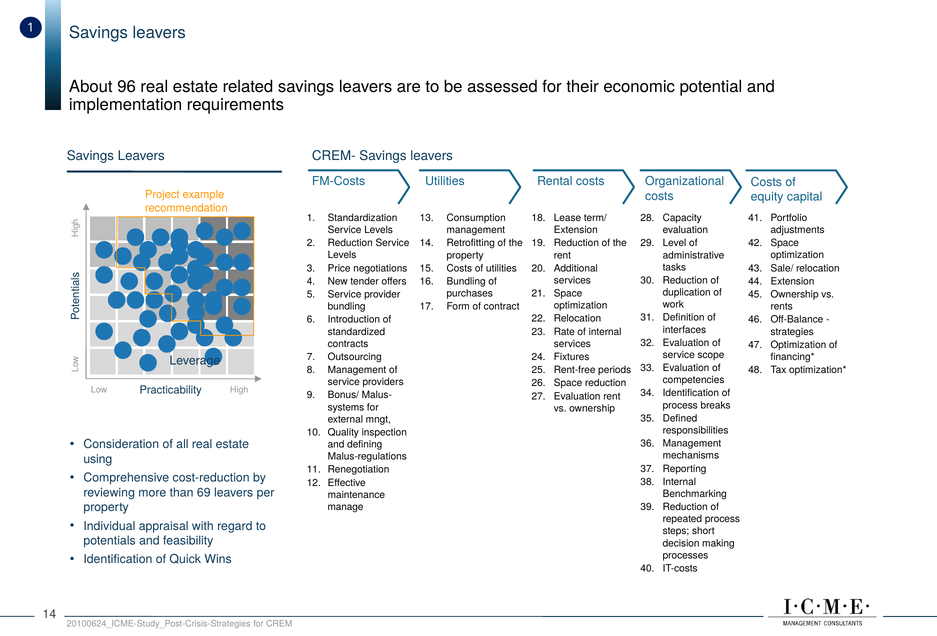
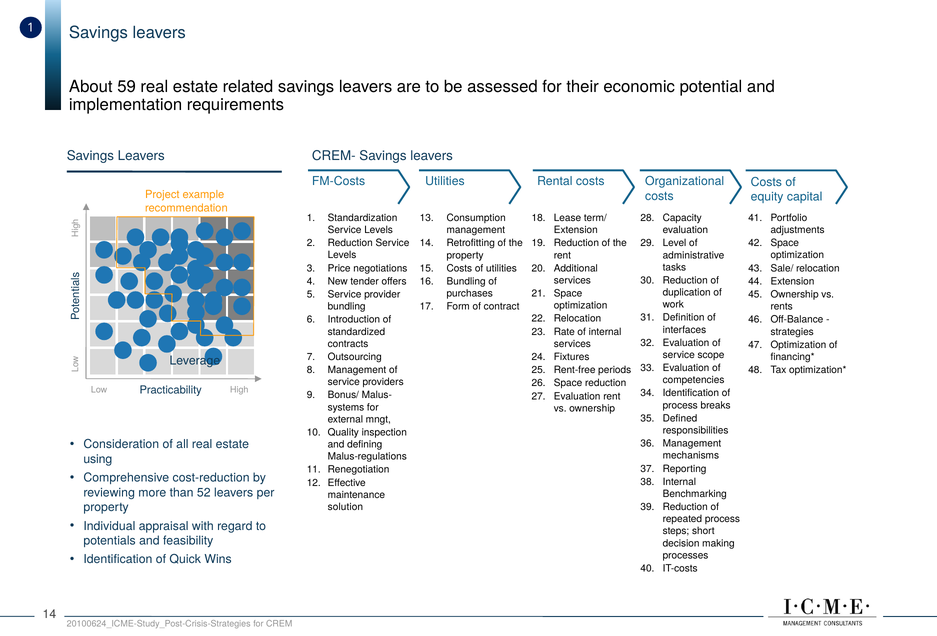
96: 96 -> 59 (127, 87)
69: 69 -> 52 (204, 492)
manage: manage -> solution (345, 507)
